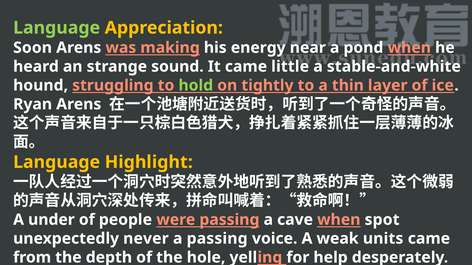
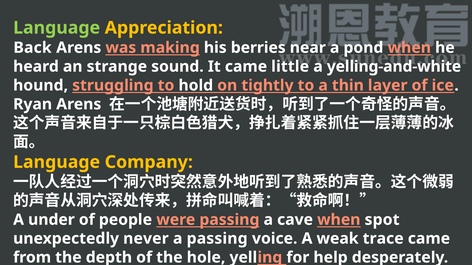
Soon: Soon -> Back (33, 48)
energy: energy -> berries (258, 48)
stable-and-white: stable-and-white -> yelling-and-white (394, 67)
hold colour: light green -> white (196, 86)
Highlight: Highlight -> Company (149, 162)
units: units -> trace (383, 239)
